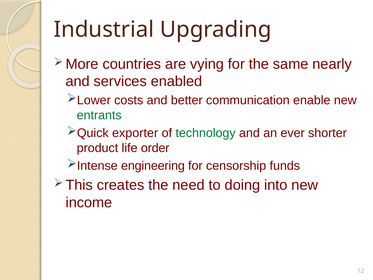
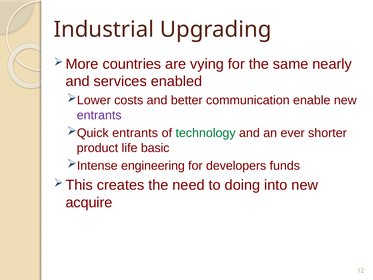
entrants colour: green -> purple (99, 115)
exporter: exporter -> entrants (135, 133)
order: order -> basic (155, 148)
censorship: censorship -> developers (236, 166)
income: income -> acquire (89, 202)
